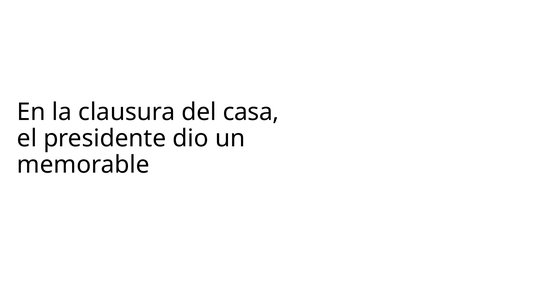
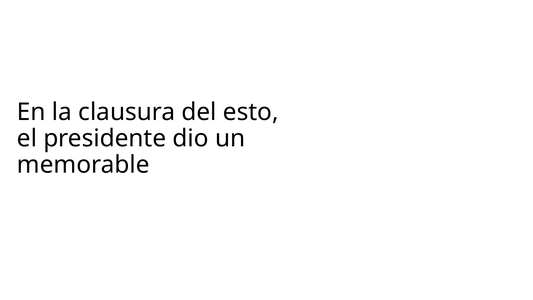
casa: casa -> esto (251, 112)
